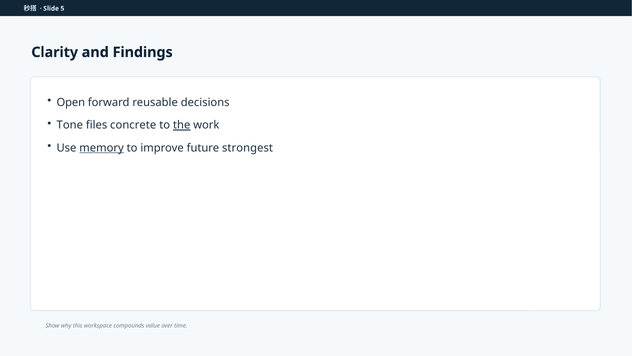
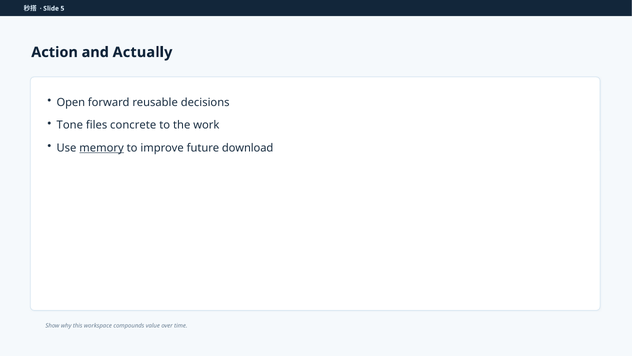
Clarity: Clarity -> Action (55, 52)
Findings: Findings -> Actually (143, 52)
the underline: present -> none (182, 125)
strongest: strongest -> download (248, 148)
